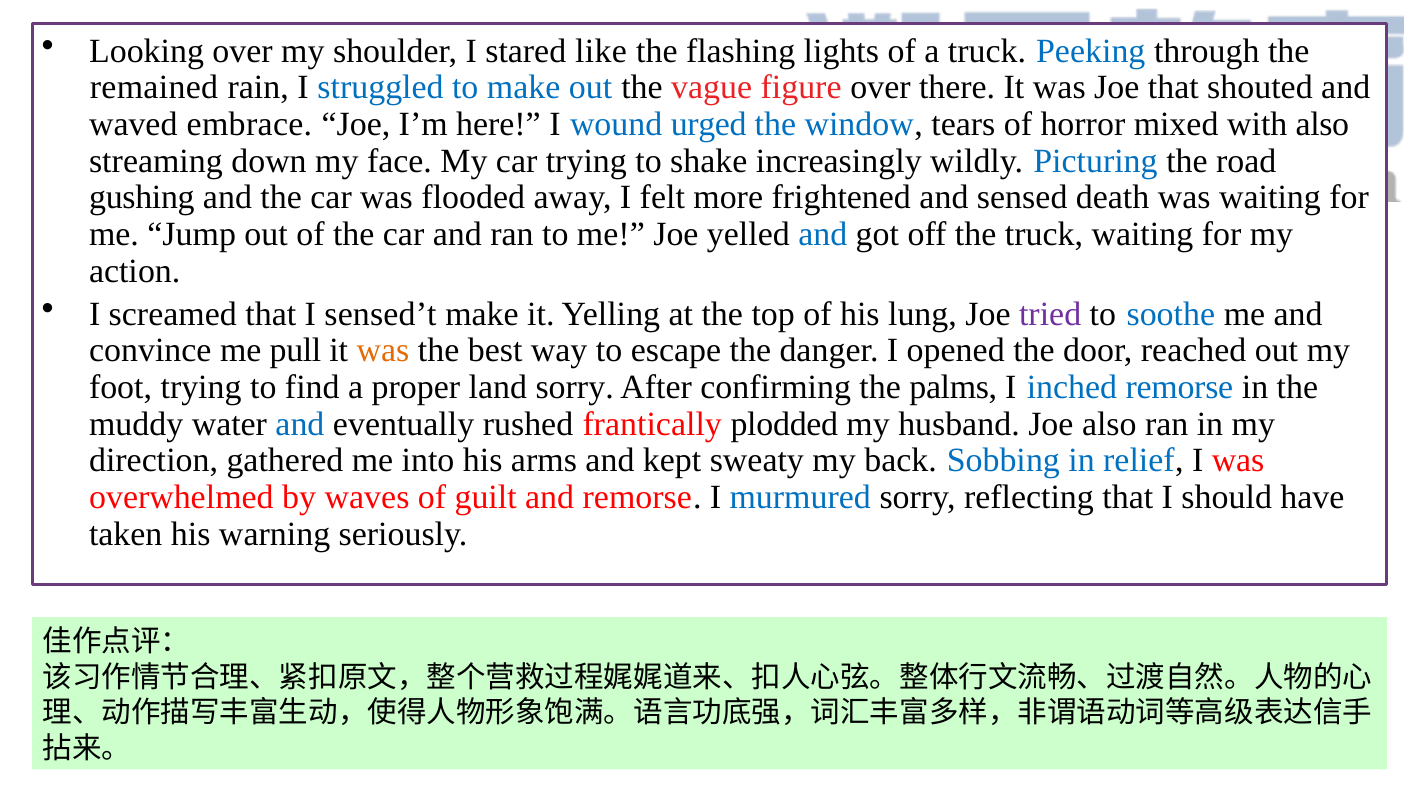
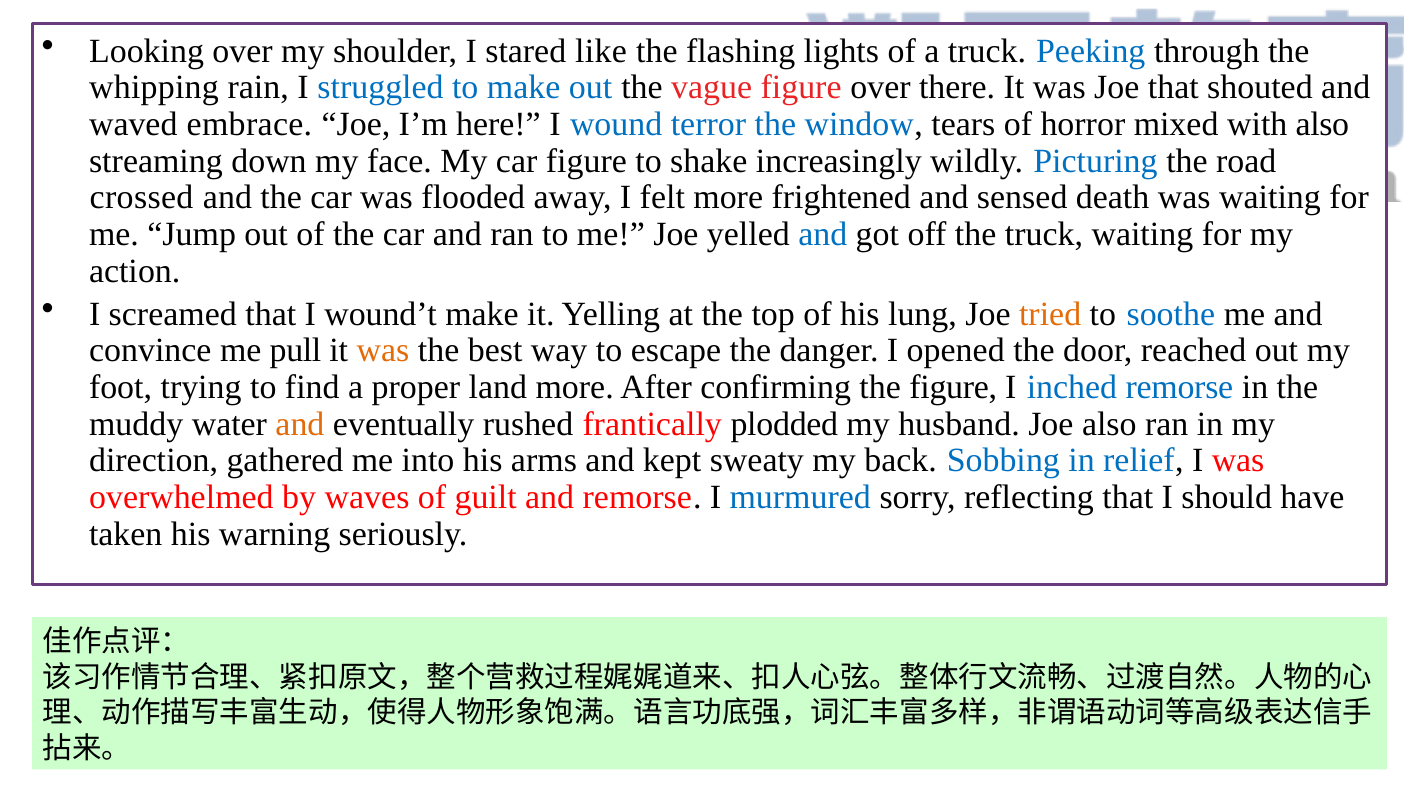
remained: remained -> whipping (154, 88)
urged: urged -> terror (708, 124)
car trying: trying -> figure (586, 161)
gushing: gushing -> crossed (142, 198)
sensed’t: sensed’t -> wound’t (381, 314)
tried colour: purple -> orange (1050, 314)
land sorry: sorry -> more (575, 387)
the palms: palms -> figure (953, 387)
and colour: blue -> orange (300, 424)
